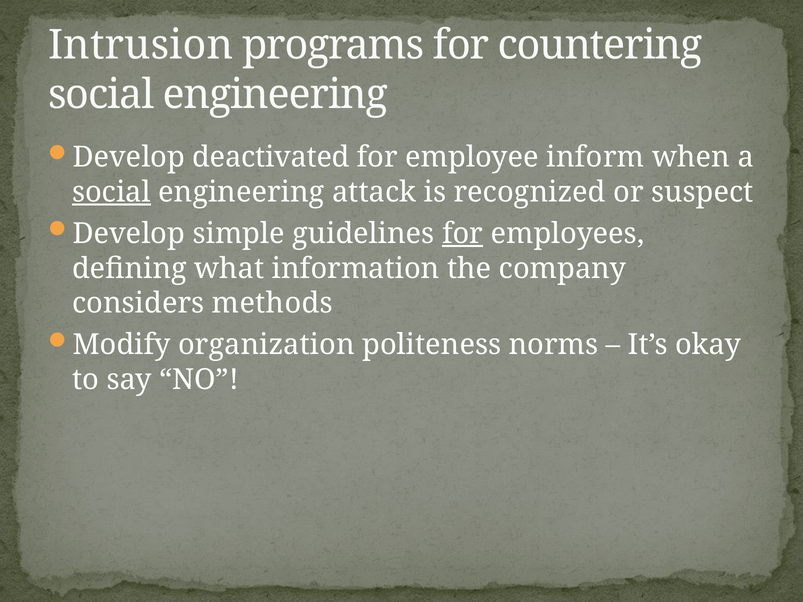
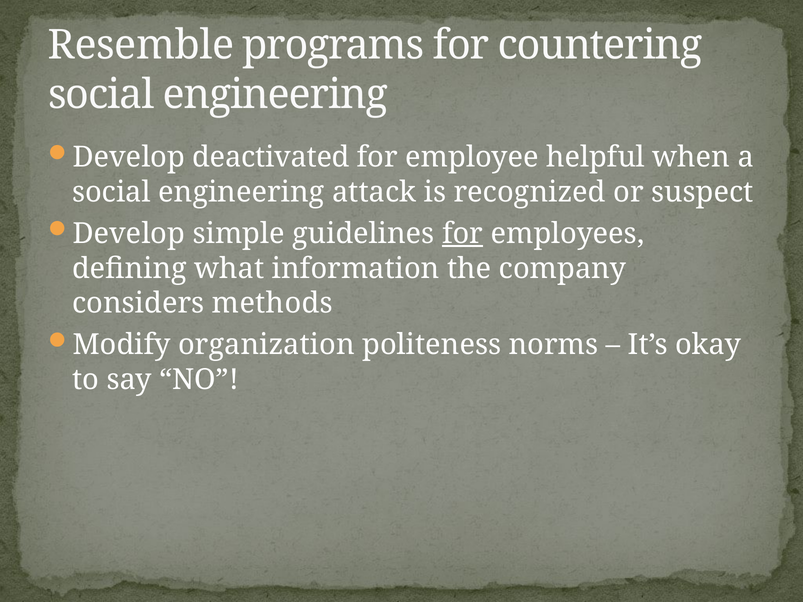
Intrusion: Intrusion -> Resemble (141, 45)
inform: inform -> helpful (596, 157)
social underline: present -> none (111, 192)
